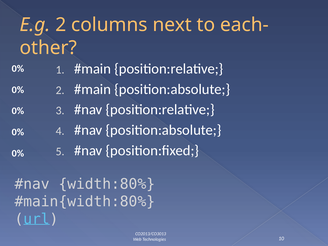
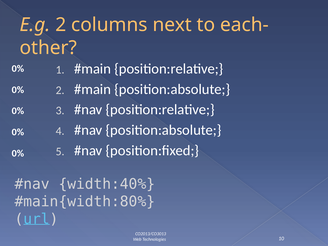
width:80%: width:80% -> width:40% (107, 184)
